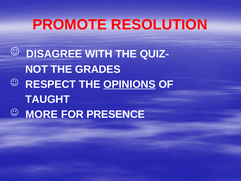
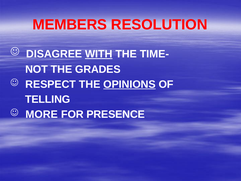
PROMOTE: PROMOTE -> MEMBERS (70, 25)
WITH underline: none -> present (99, 54)
QUIZ-: QUIZ- -> TIME- (154, 54)
TAUGHT: TAUGHT -> TELLING (48, 99)
